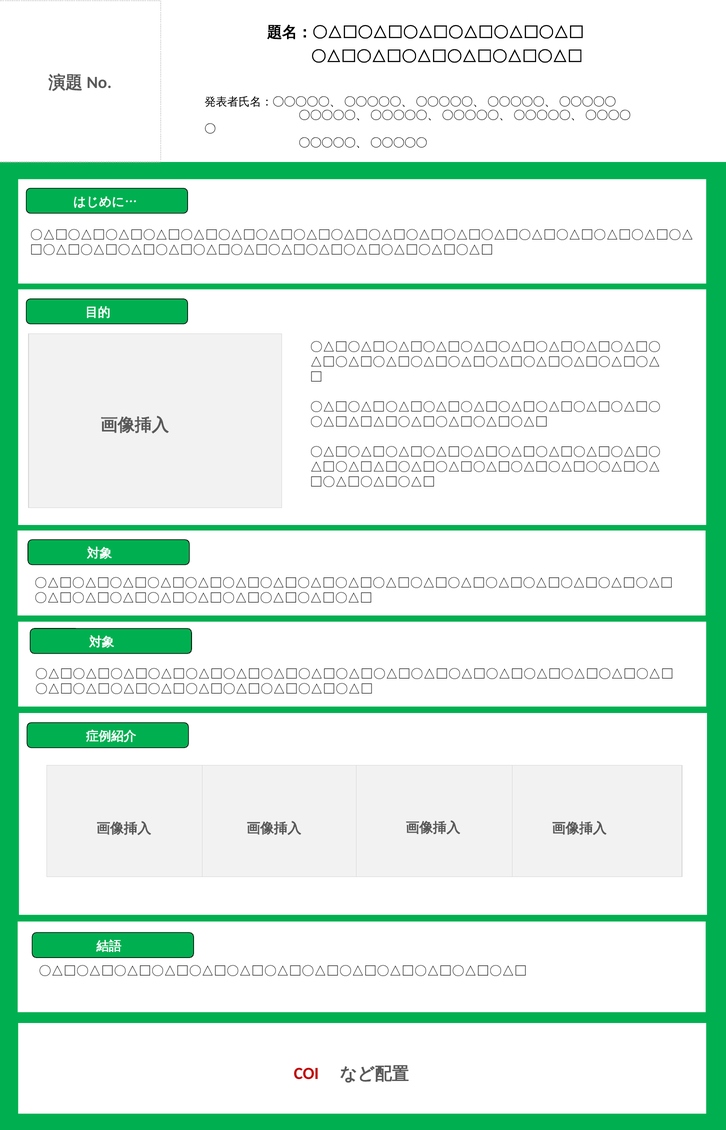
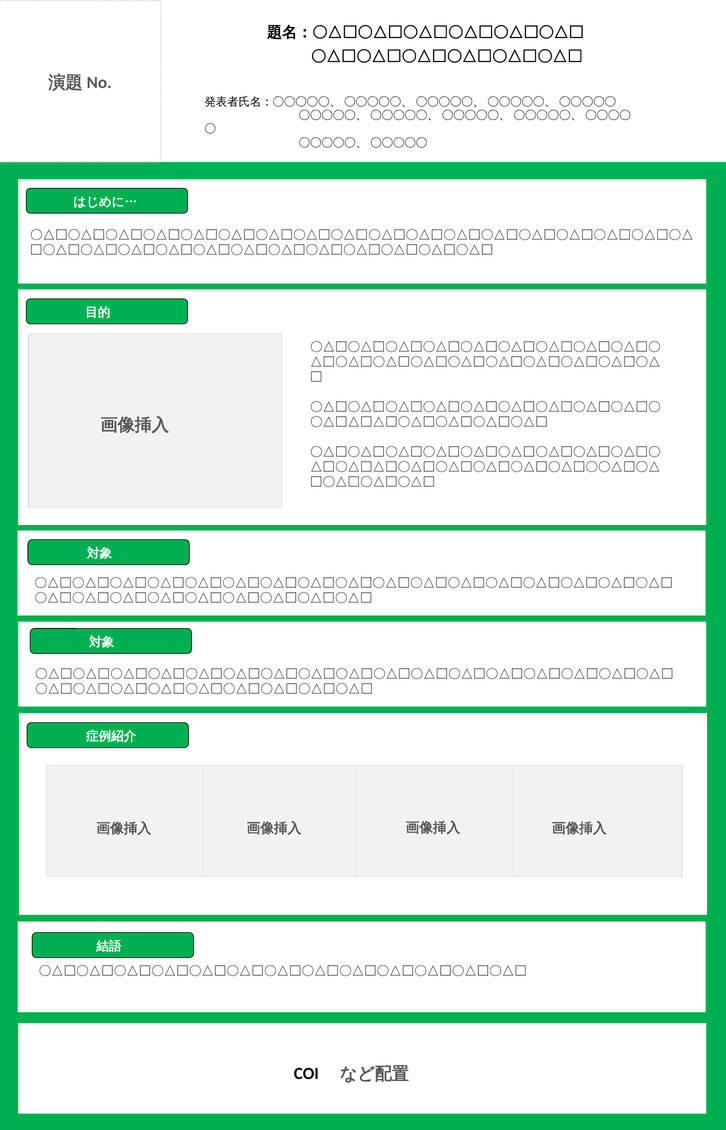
COI colour: red -> black (306, 1073)
